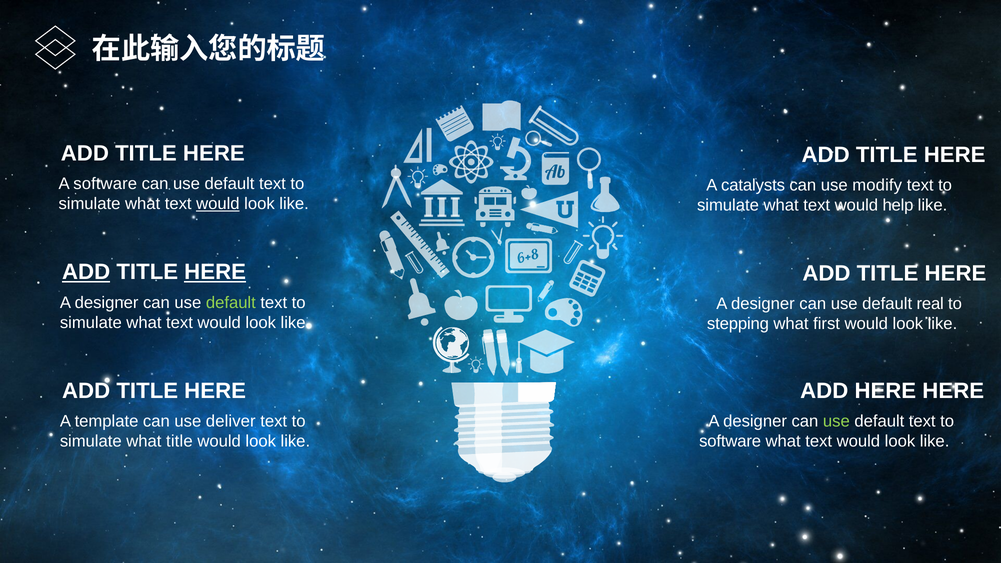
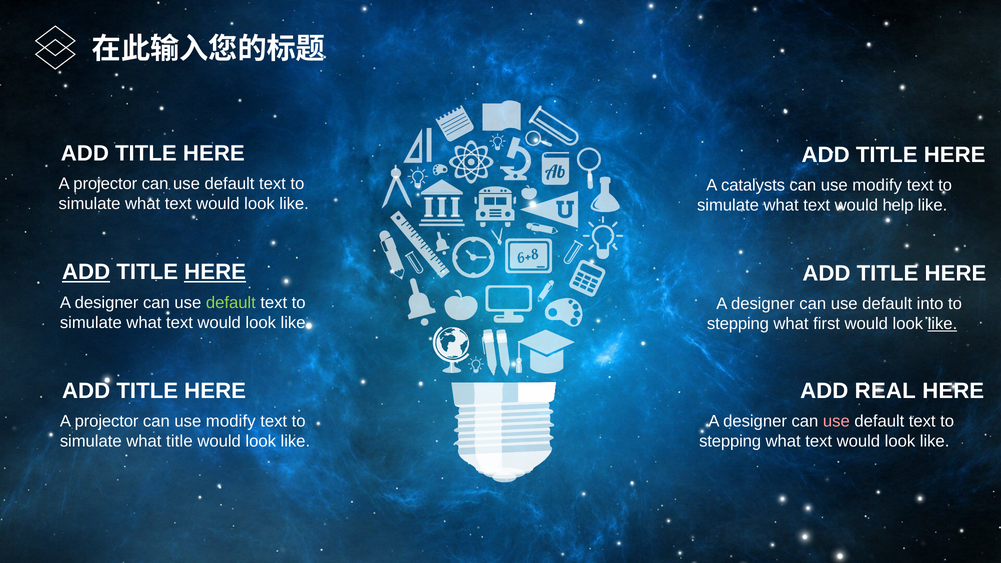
software: software -> projector (105, 184)
would underline: present -> none (218, 204)
real: real -> into (930, 304)
like underline: none -> present (942, 324)
ADD HERE: HERE -> REAL (885, 391)
template: template -> projector (107, 421)
deliver: deliver -> modify (231, 421)
use colour: light green -> pink (836, 421)
software: software -> stepping (730, 441)
